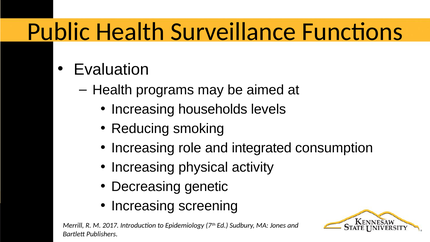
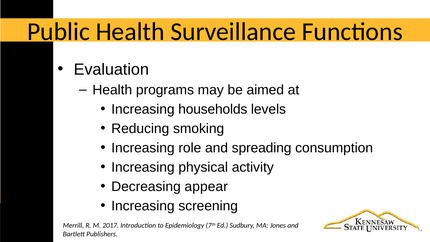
integrated: integrated -> spreading (262, 148)
genetic: genetic -> appear (206, 187)
